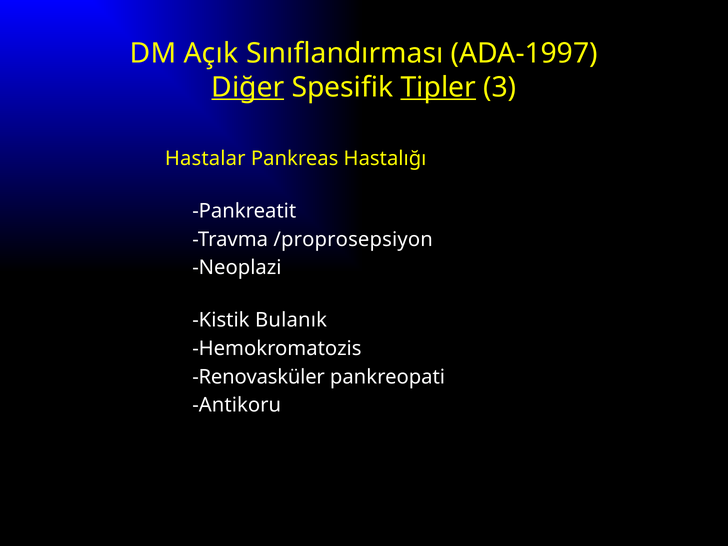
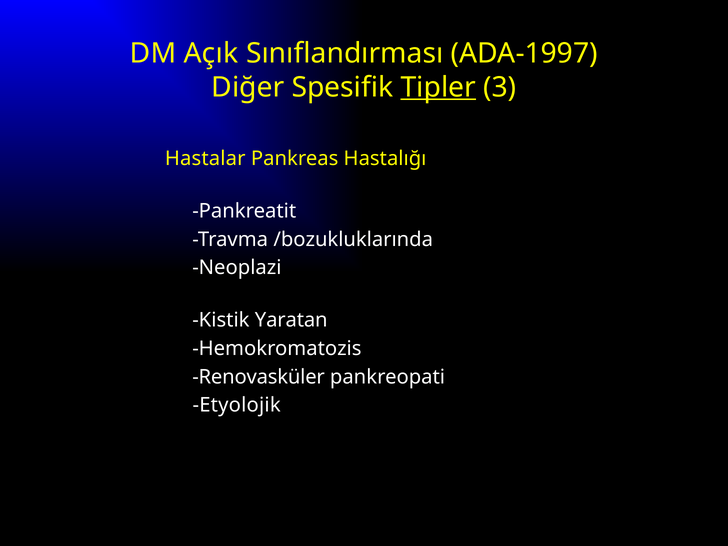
Diğer underline: present -> none (248, 87)
/proprosepsiyon: /proprosepsiyon -> /bozukluklarında (353, 239)
Bulanık: Bulanık -> Yaratan (291, 320)
Antikoru: Antikoru -> Etyolojik (237, 405)
